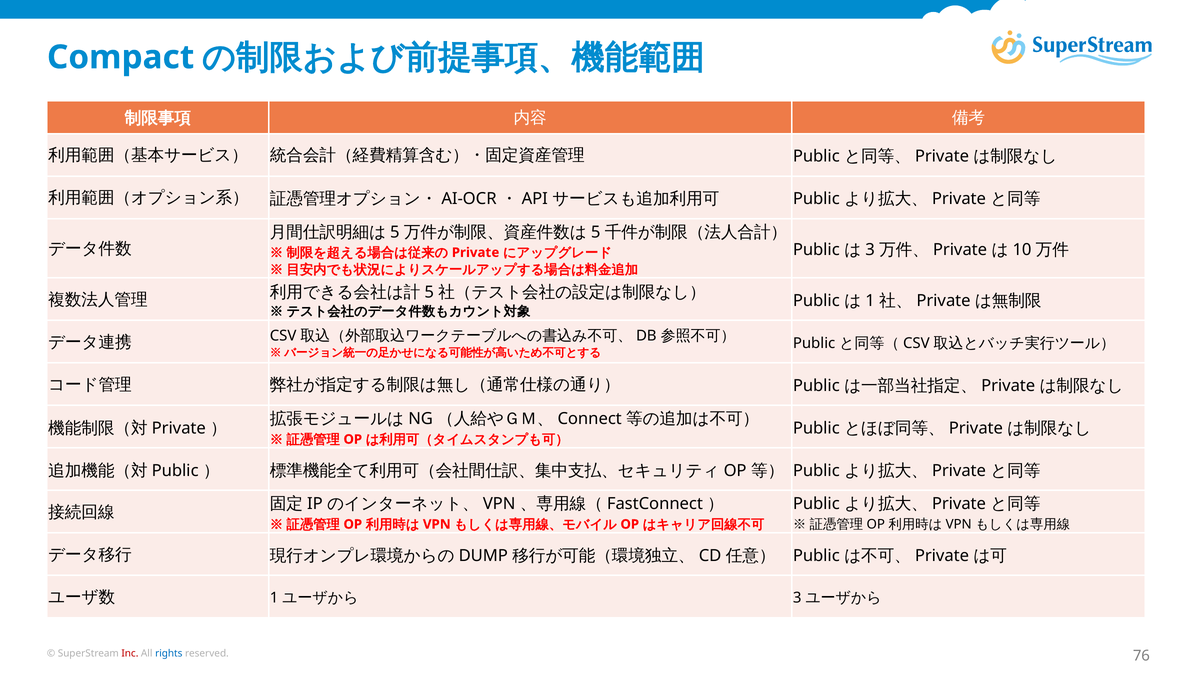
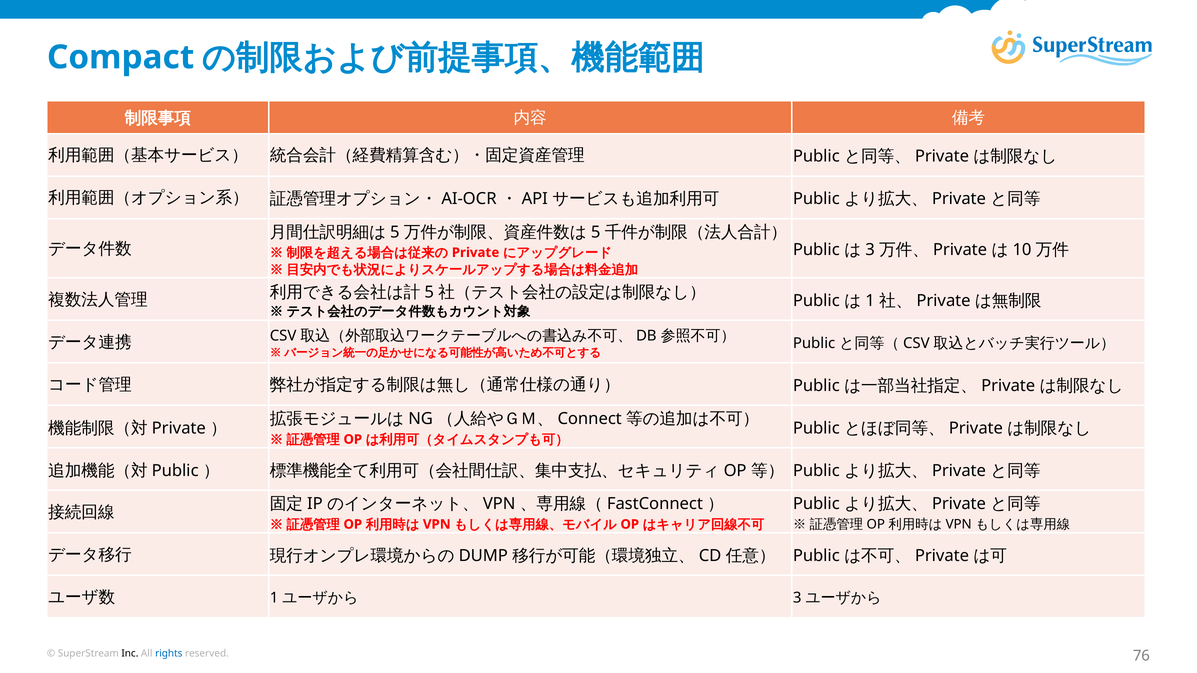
Inc colour: red -> black (130, 654)
